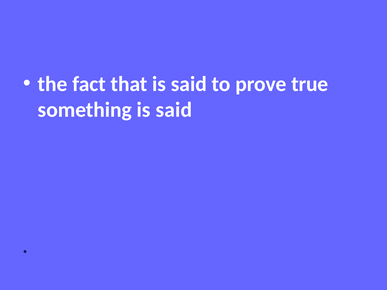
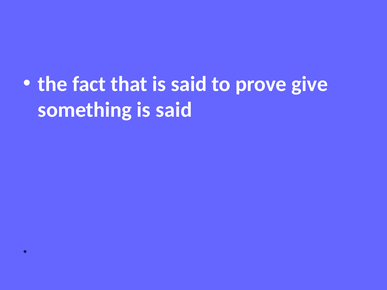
true: true -> give (310, 84)
